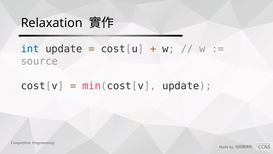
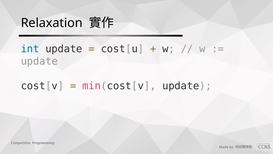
source: source -> update (39, 61)
